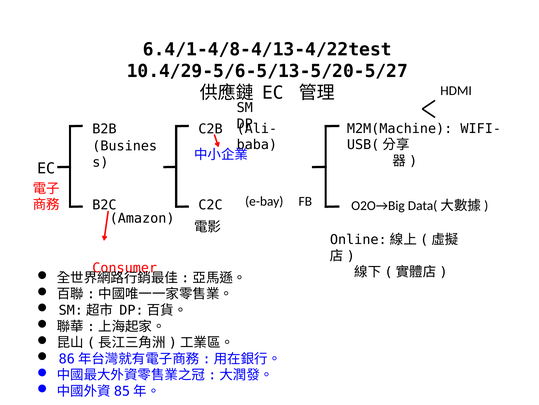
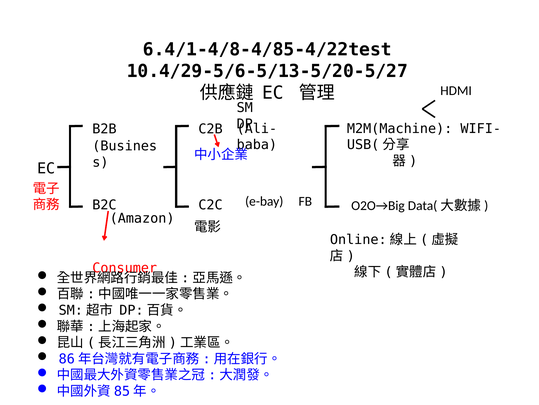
6.4/1-4/8-4/13-4/22test: 6.4/1-4/8-4/13-4/22test -> 6.4/1-4/8-4/85-4/22test (267, 50)
